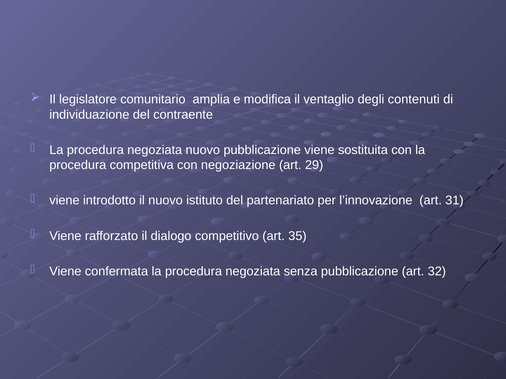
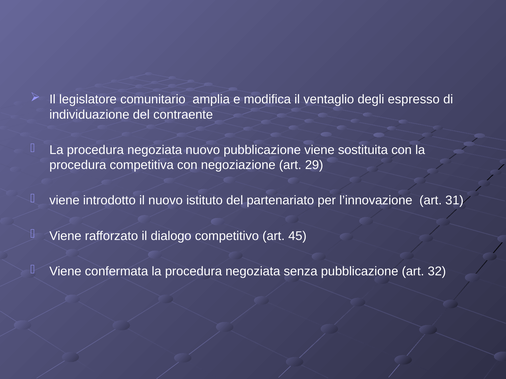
contenuti: contenuti -> espresso (414, 100)
35: 35 -> 45 (297, 236)
